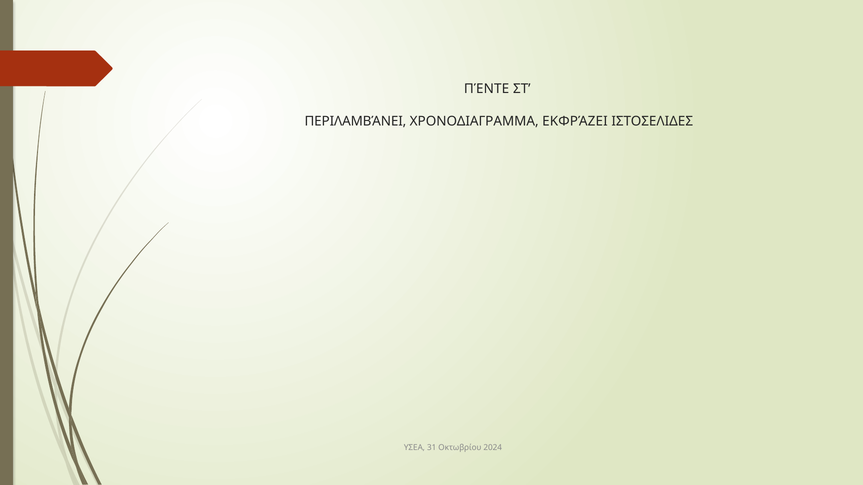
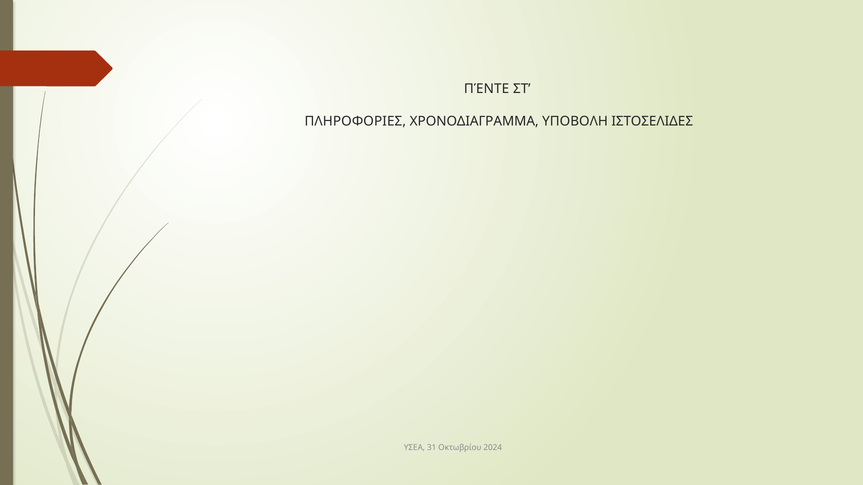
ΠΕΡΙΛΑΜΒΆΝΕΙ: ΠΕΡΙΛΑΜΒΆΝΕΙ -> ΠΛΗΡΟΦΟΡΙΕΣ (355, 121)
ΕΚΦΡΆΖΕΙ: ΕΚΦΡΆΖΕΙ -> ΥΠΟΒΟΛΗ (575, 121)
